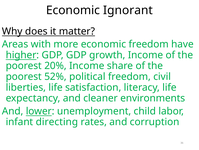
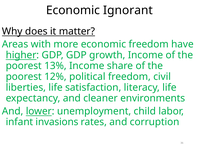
20%: 20% -> 13% (55, 66)
52%: 52% -> 12% (55, 76)
directing: directing -> invasions (57, 121)
